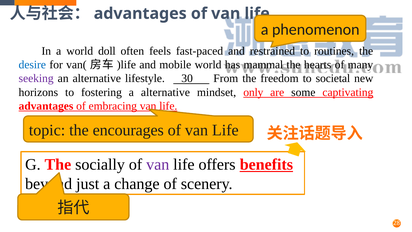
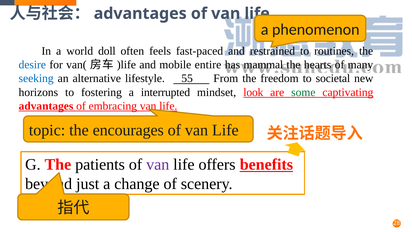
mobile world: world -> entire (208, 65)
seeking colour: purple -> blue (36, 78)
30: 30 -> 55 (187, 78)
a alternative: alternative -> interrupted (166, 92)
only: only -> look (253, 92)
some colour: black -> green (303, 92)
socially: socially -> patients (100, 164)
